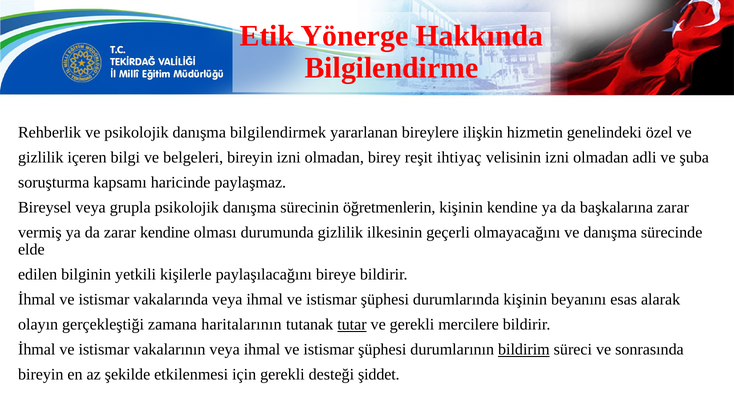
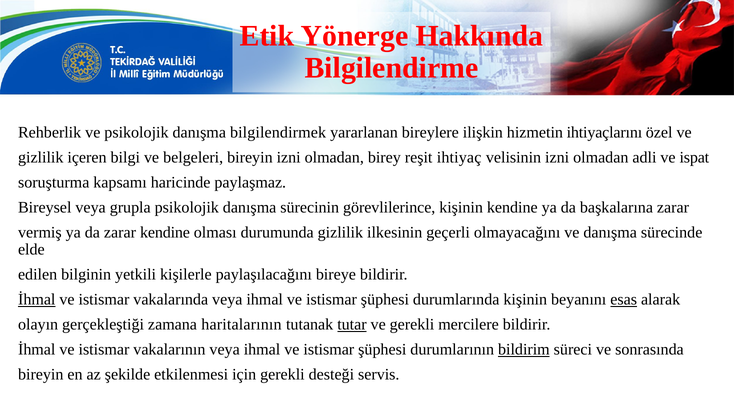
genelindeki: genelindeki -> ihtiyaçlarını (604, 132)
şuba: şuba -> ispat (694, 157)
öğretmenlerin: öğretmenlerin -> görevlilerince (389, 207)
İhmal underline: none -> present (37, 300)
esas underline: none -> present (624, 300)
şiddet: şiddet -> servis (379, 375)
